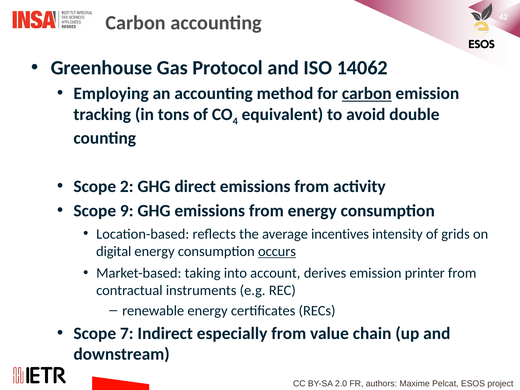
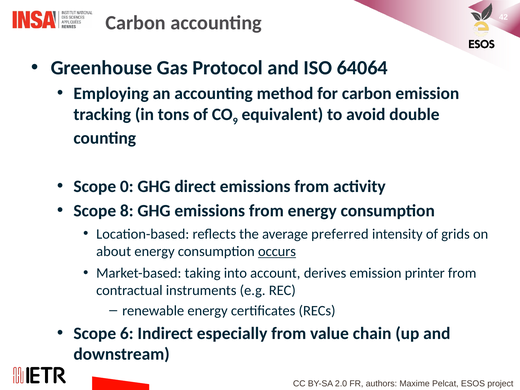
14062: 14062 -> 64064 (362, 68)
carbon underline: present -> none (367, 94)
4: 4 -> 9 (235, 121)
2: 2 -> 0 (127, 187)
9: 9 -> 8 (127, 211)
incentives: incentives -> preferred (340, 234)
digital: digital -> about (114, 251)
7: 7 -> 6 (127, 333)
